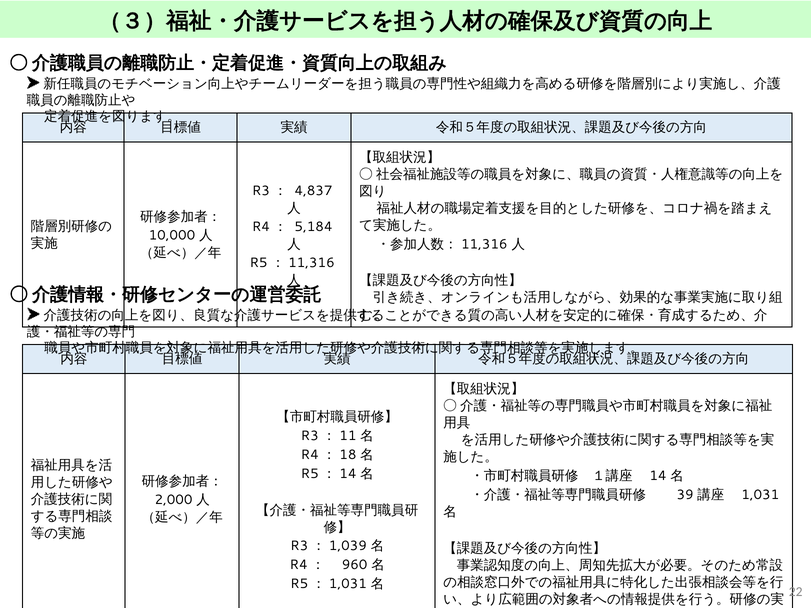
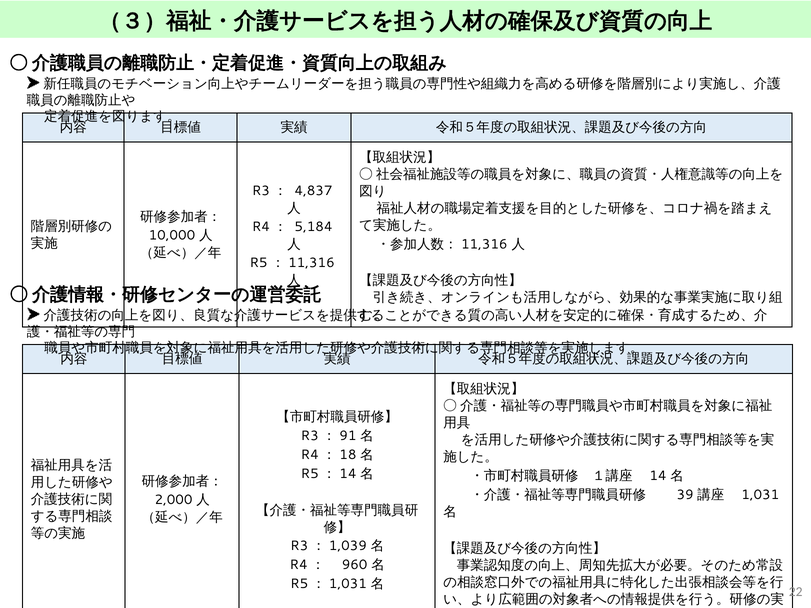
11: 11 -> 91 (348, 436)
